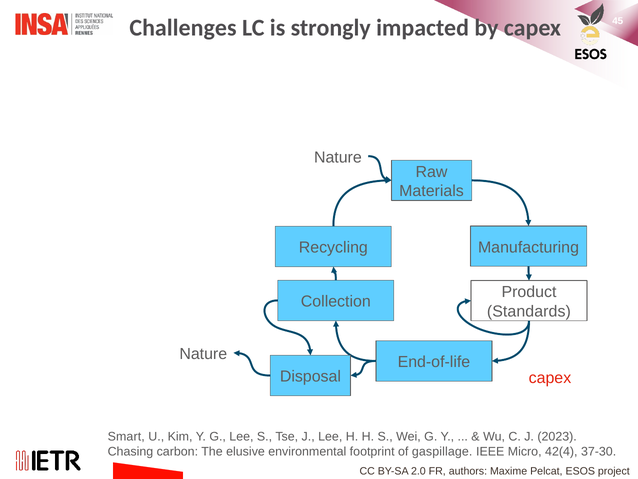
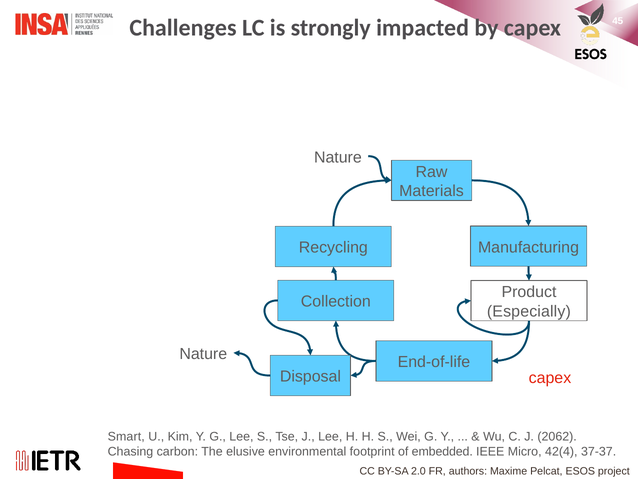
Standards: Standards -> Especially (529, 311)
2023: 2023 -> 2062 (557, 436)
gaspillage: gaspillage -> embedded (442, 451)
37-30: 37-30 -> 37-37 (599, 451)
